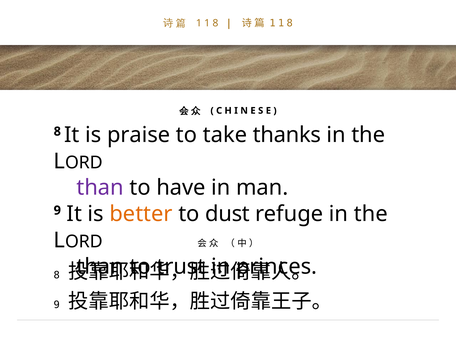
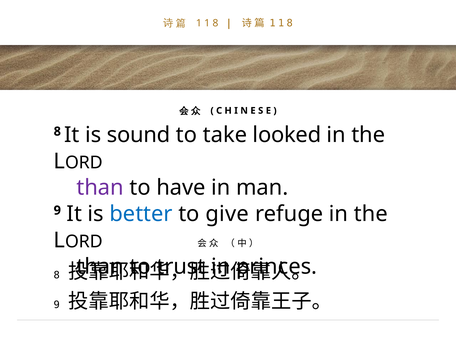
praise: praise -> sound (139, 135)
thanks: thanks -> looked (287, 135)
better colour: orange -> blue (141, 214)
dust: dust -> give (227, 214)
